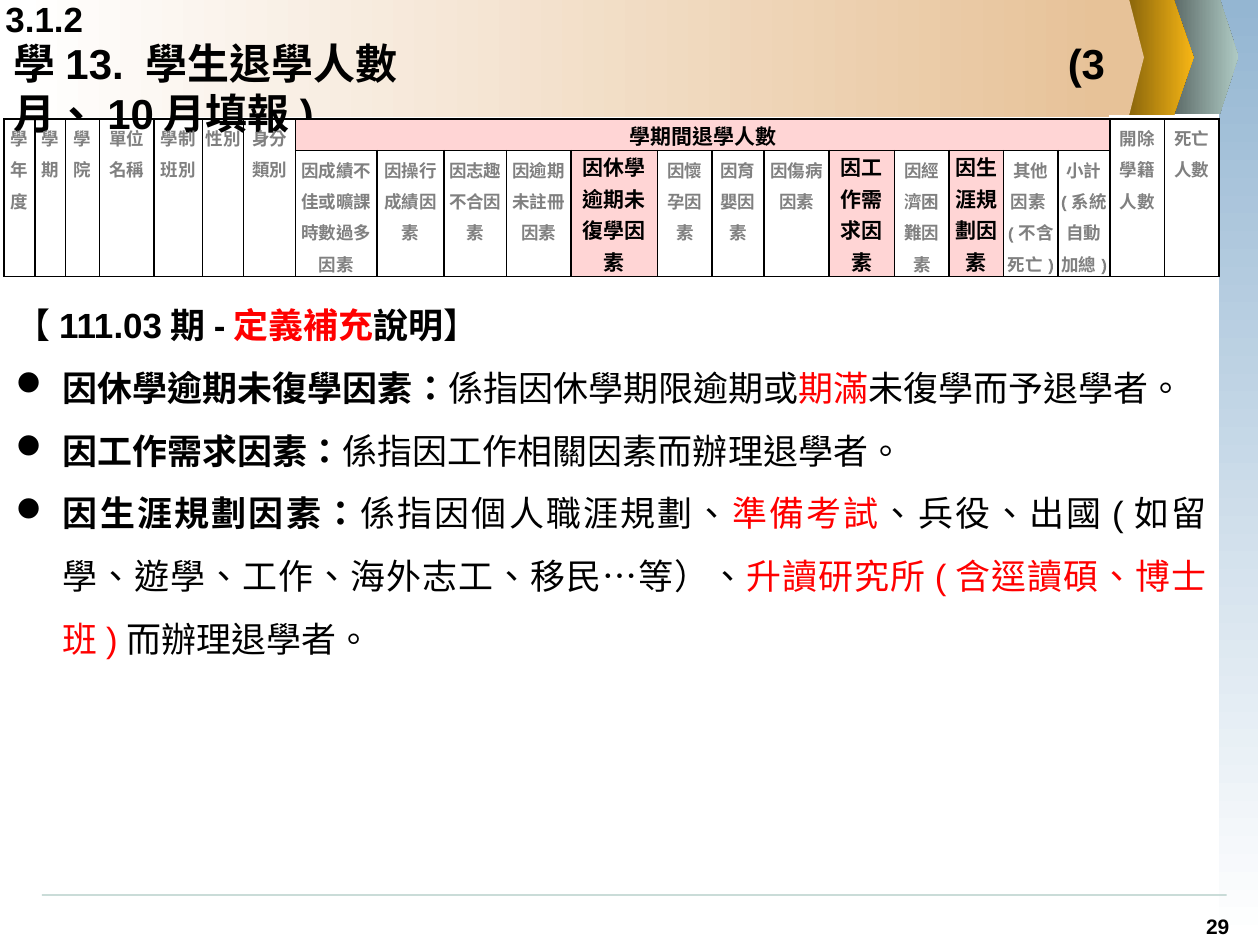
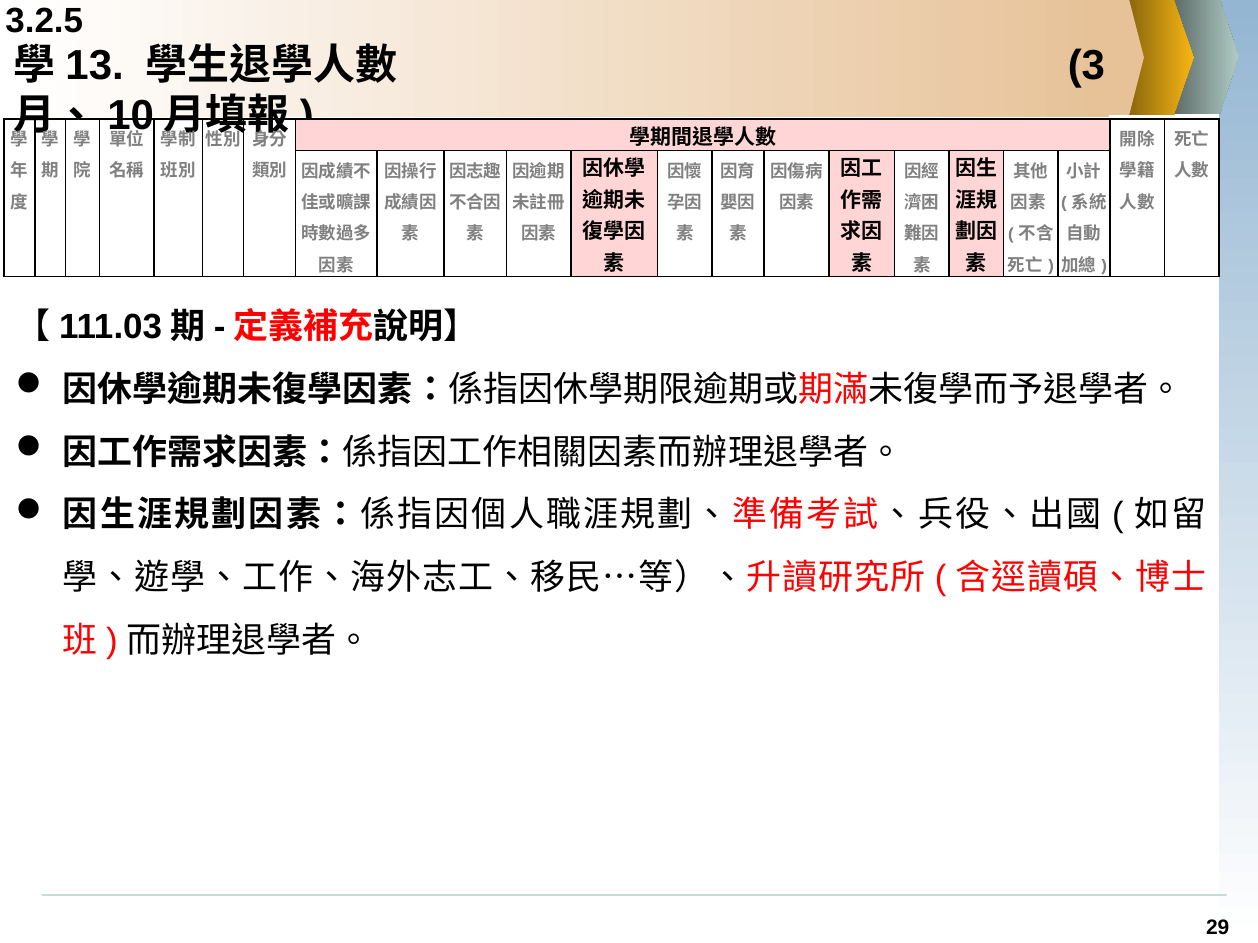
3.1.2: 3.1.2 -> 3.2.5 (44, 21)
